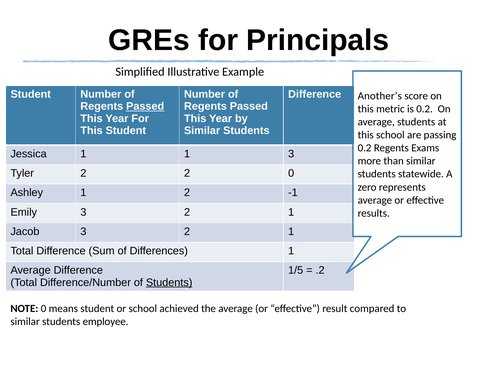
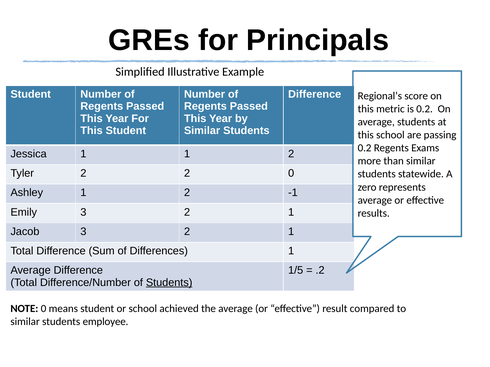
Another’s: Another’s -> Regional’s (380, 96)
Passed underline: present -> none (145, 107)
1 1 3: 3 -> 2 (291, 154)
